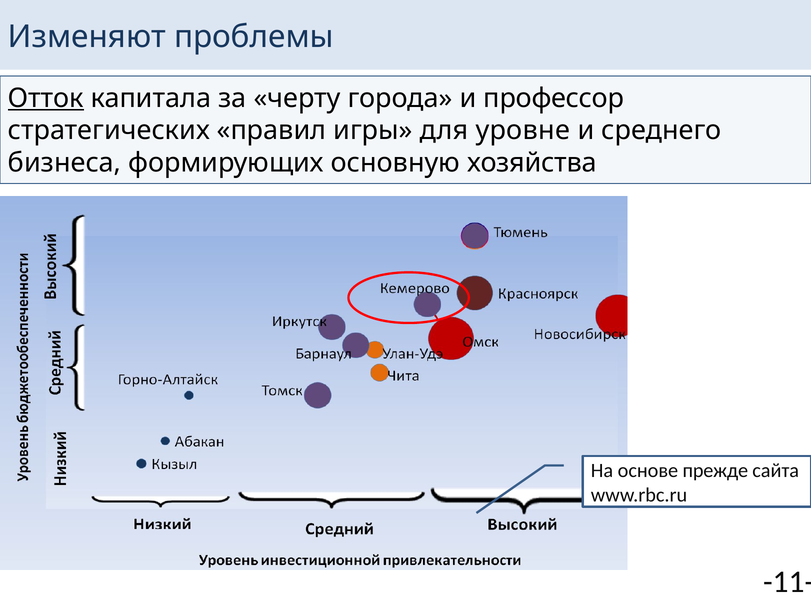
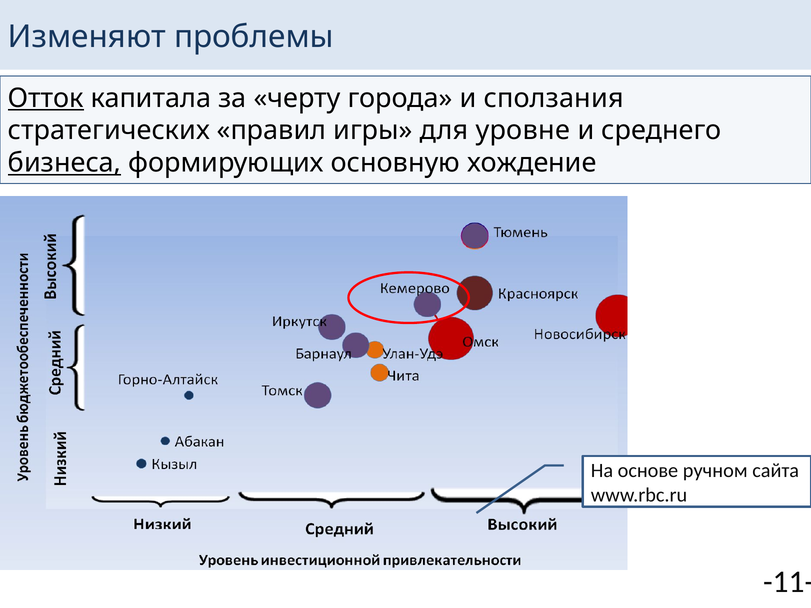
профессор: профессор -> сползания (554, 98)
бизнеса underline: none -> present (65, 163)
хозяйства: хозяйства -> хождение (532, 163)
прежде: прежде -> ручном (715, 471)
